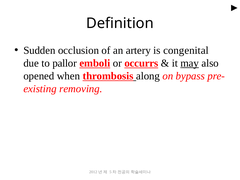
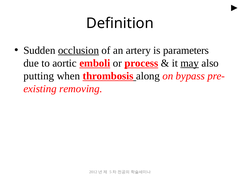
occlusion underline: none -> present (78, 50)
congenital: congenital -> parameters (186, 50)
pallor: pallor -> aortic (65, 63)
occurrs: occurrs -> process (141, 63)
opened: opened -> putting (39, 76)
